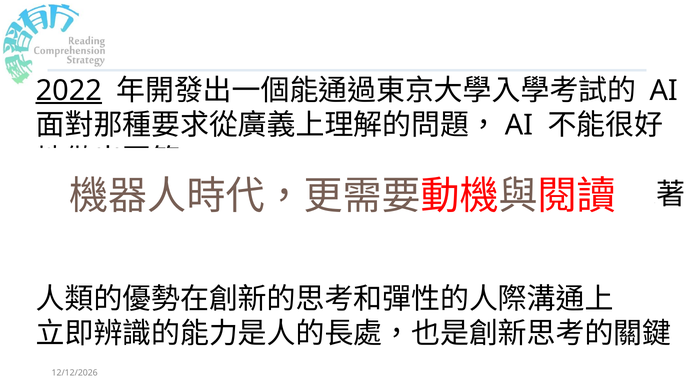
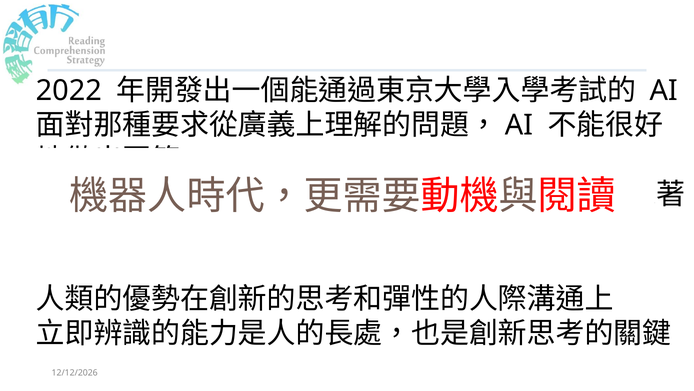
2022 underline: present -> none (69, 90)
